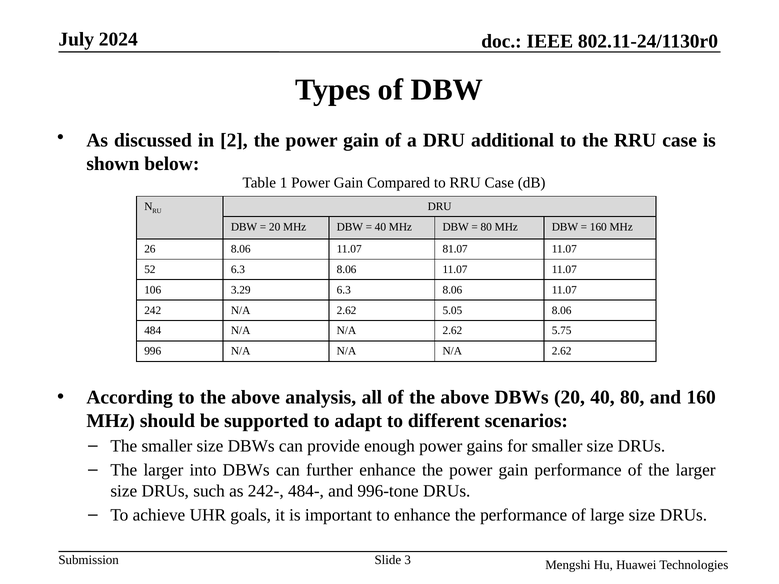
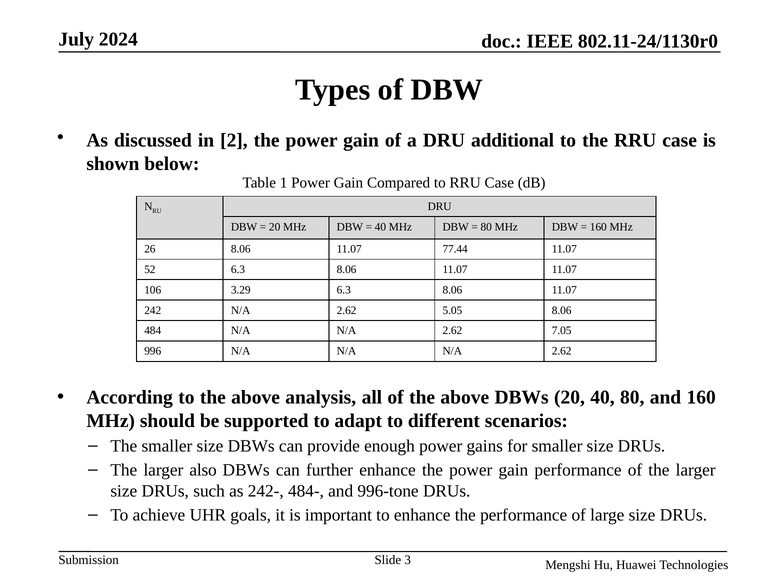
81.07: 81.07 -> 77.44 (455, 249)
5.75: 5.75 -> 7.05 (562, 331)
into: into -> also (203, 470)
